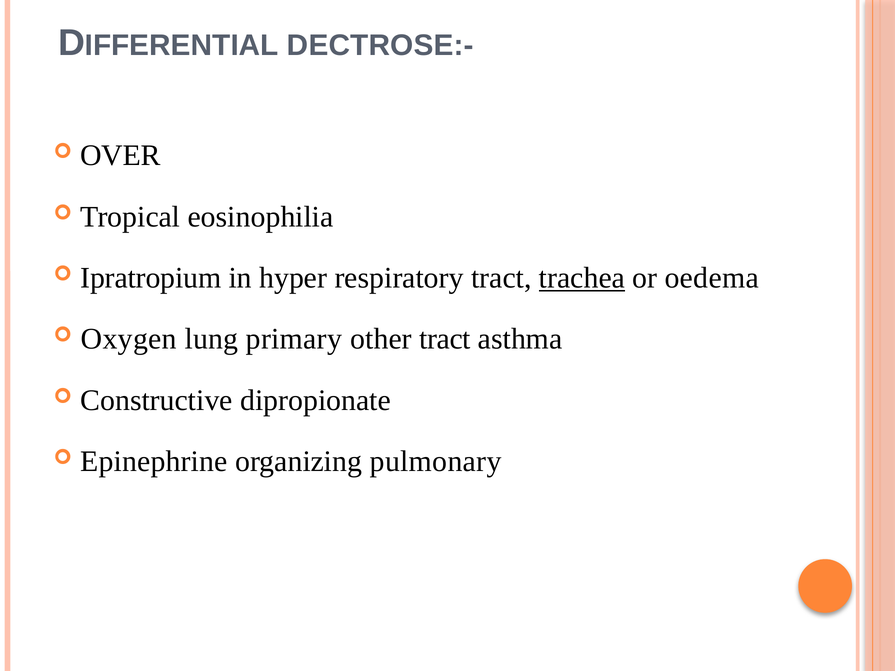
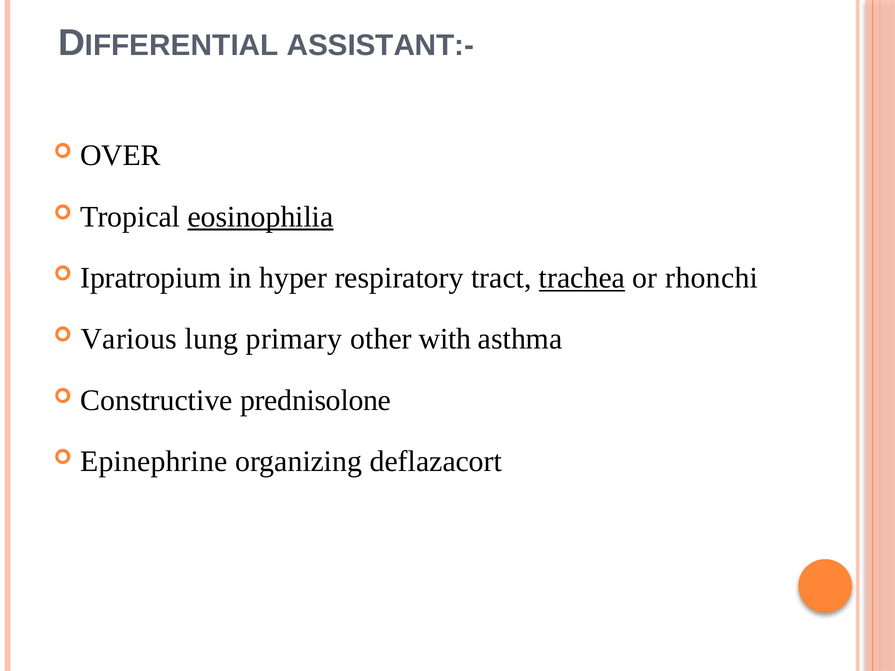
DECTROSE:-: DECTROSE:- -> ASSISTANT:- (380, 45)
eosinophilia underline: none -> present (261, 217)
oedema: oedema -> rhonchi (712, 278)
Oxygen: Oxygen -> Various (129, 339)
other tract: tract -> with (445, 339)
dipropionate: dipropionate -> prednisolone (316, 400)
pulmonary: pulmonary -> deflazacort (436, 462)
